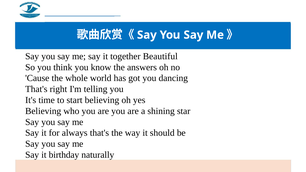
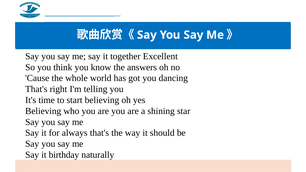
Beautiful: Beautiful -> Excellent (160, 56)
